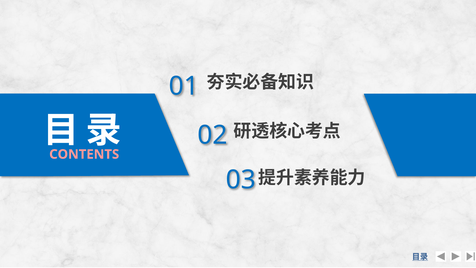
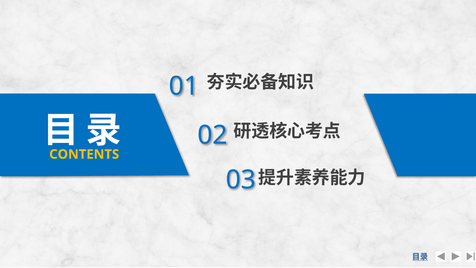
CONTENTS colour: pink -> yellow (84, 154)
